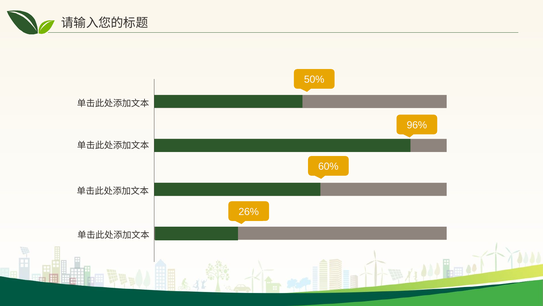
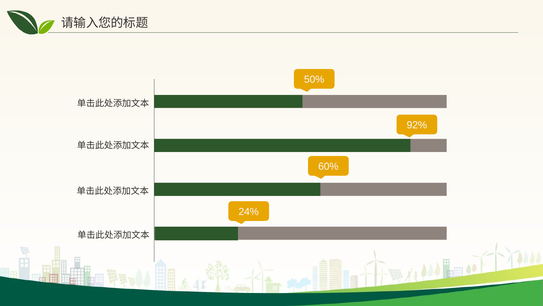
96%: 96% -> 92% (417, 125)
26%: 26% -> 24% (249, 211)
